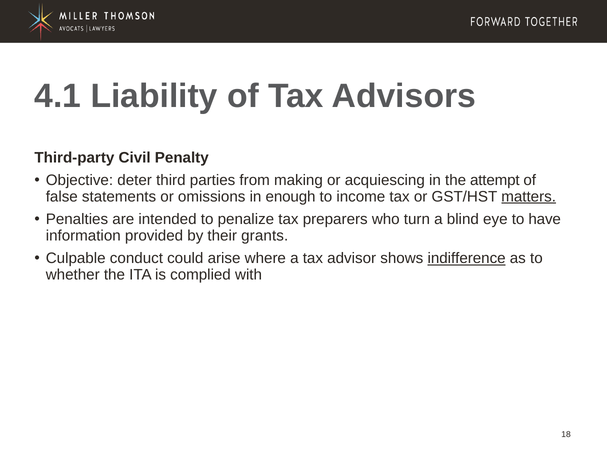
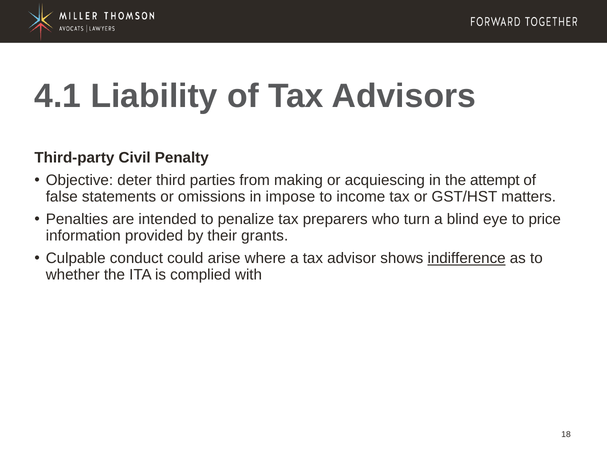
enough: enough -> impose (290, 197)
matters underline: present -> none (529, 197)
have: have -> price (545, 220)
